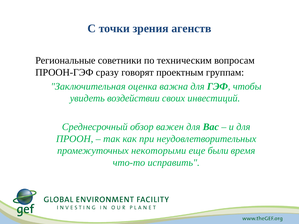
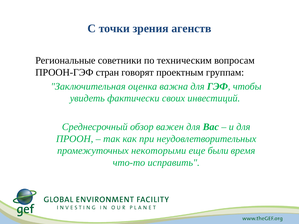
сразу: сразу -> стран (107, 72)
воздействии: воздействии -> фактически (133, 98)
